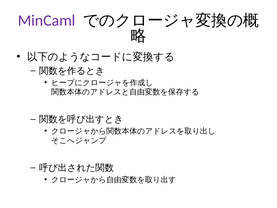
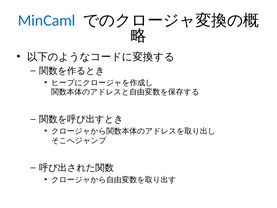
MinCaml colour: purple -> blue (47, 20)
